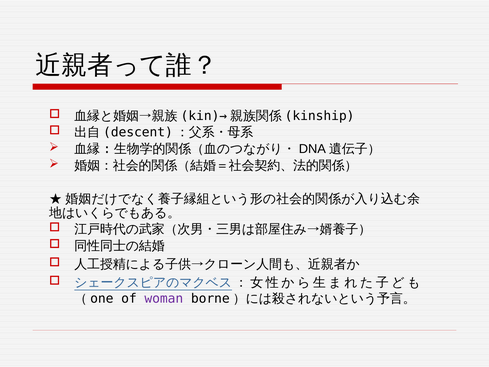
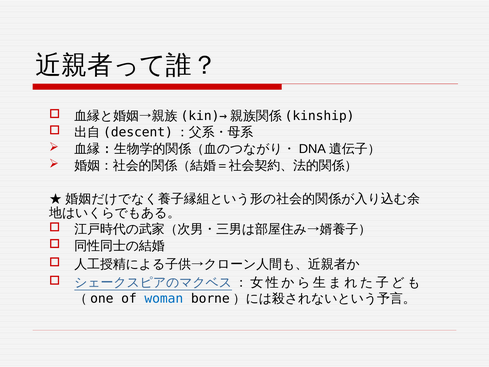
woman colour: purple -> blue (164, 298)
